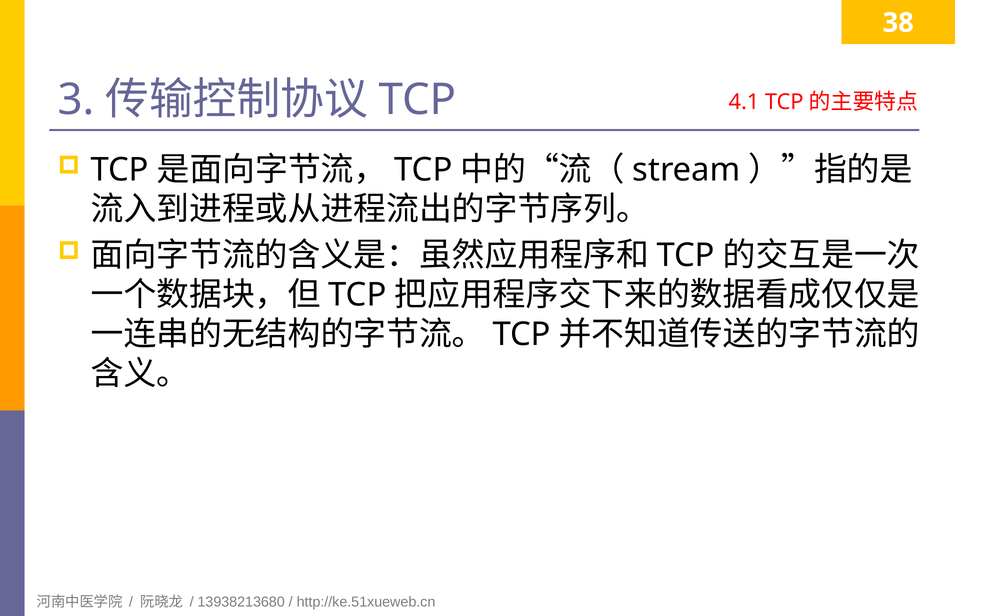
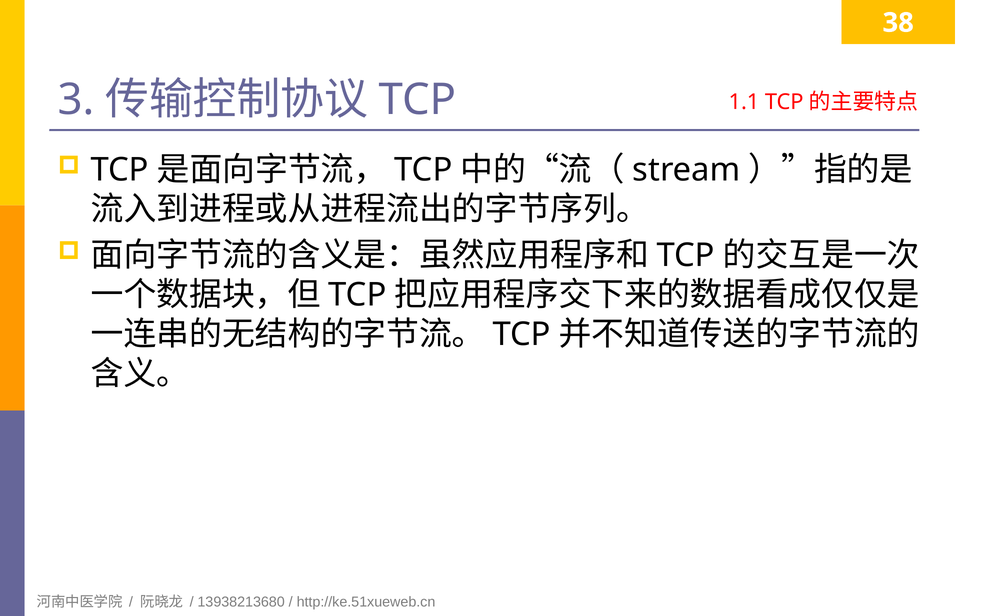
4.1: 4.1 -> 1.1 (744, 102)
